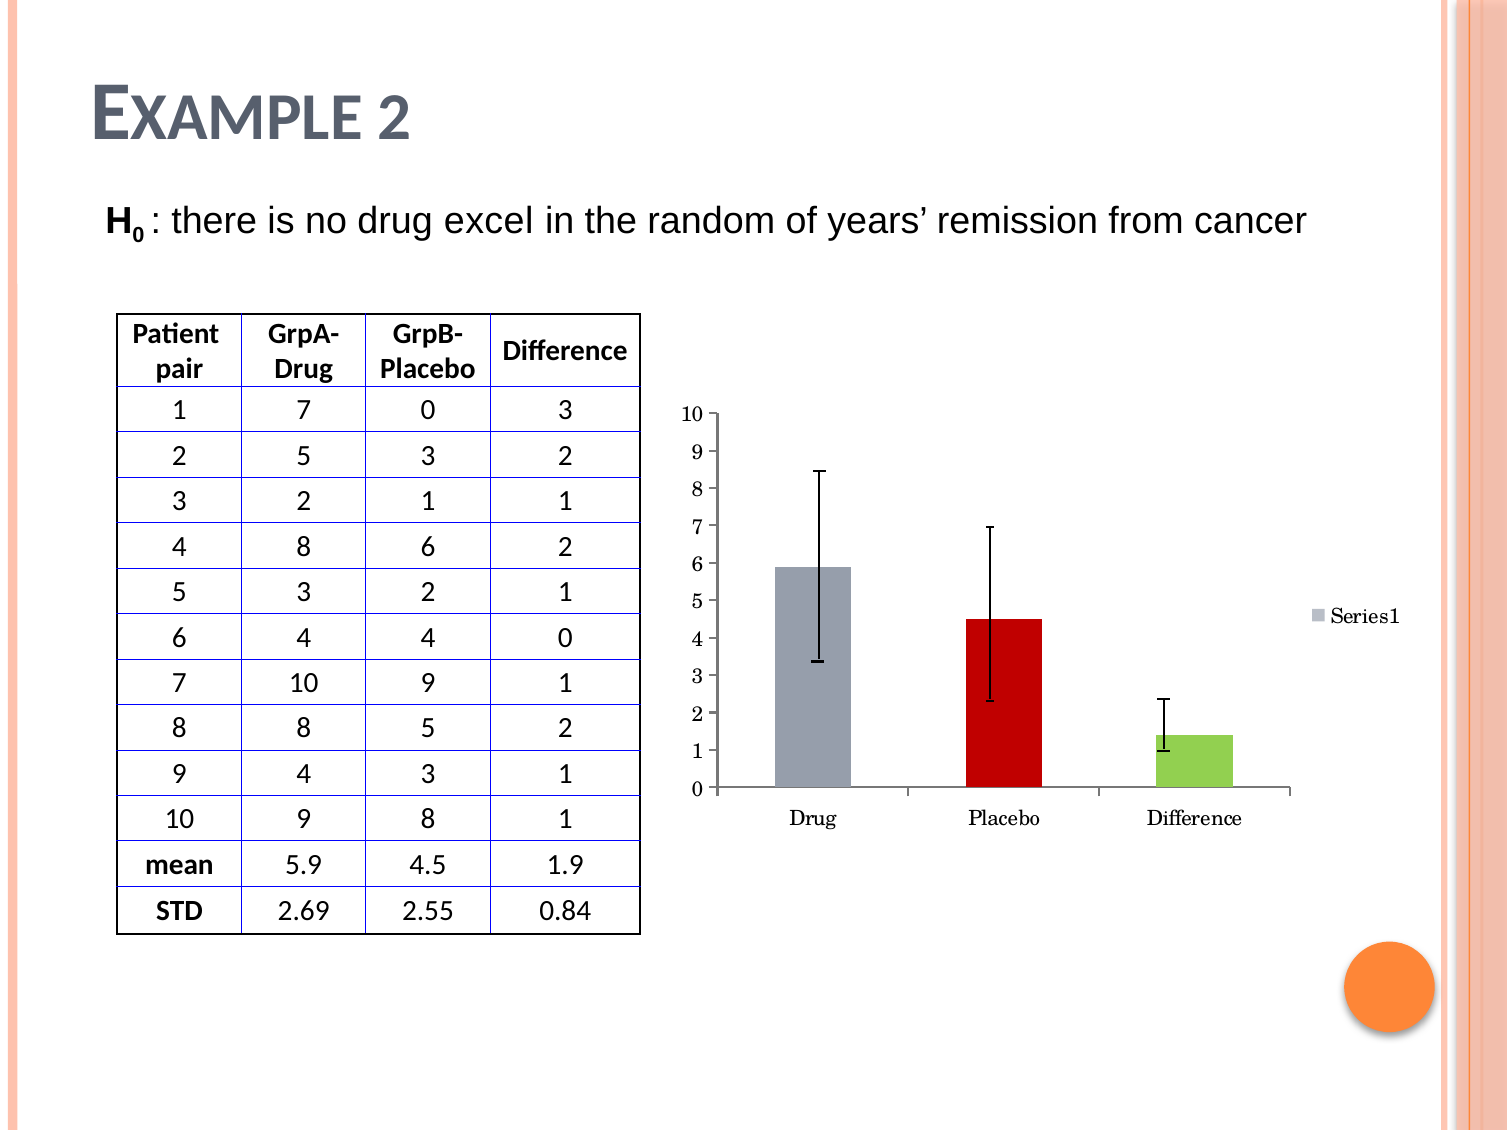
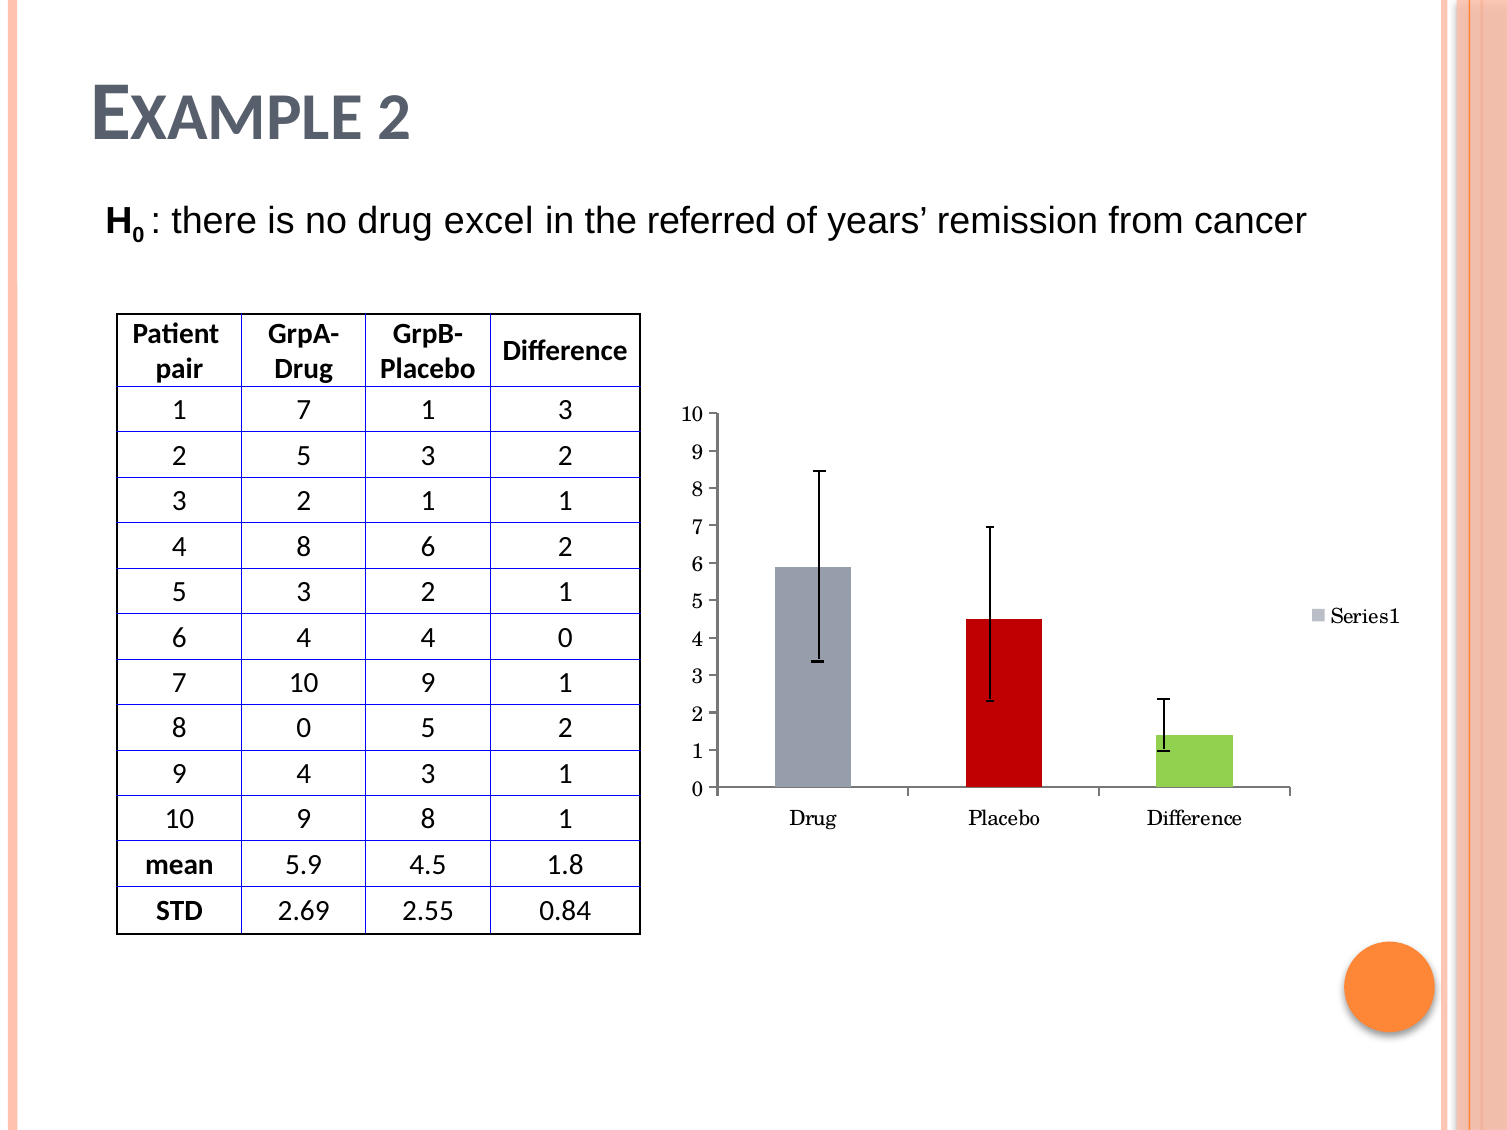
random: random -> referred (711, 221)
7 0: 0 -> 1 (428, 410)
8 8: 8 -> 0 (304, 728)
1.9: 1.9 -> 1.8 (565, 865)
